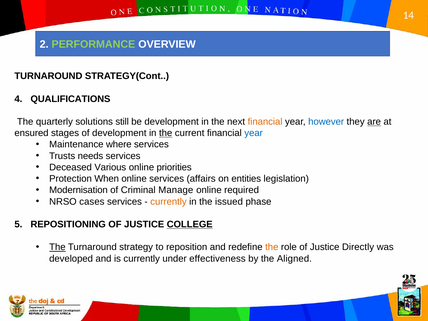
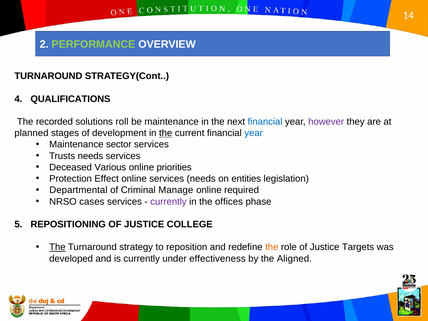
quarterly: quarterly -> recorded (54, 122)
still: still -> roll (122, 122)
be development: development -> maintenance (172, 122)
financial colour: orange -> blue (265, 122)
however colour: blue -> purple (326, 122)
are underline: present -> none (374, 122)
ensured: ensured -> planned (31, 133)
where: where -> sector (119, 145)
When: When -> Effect (107, 179)
services affairs: affairs -> needs (201, 179)
Modernisation: Modernisation -> Departmental (78, 190)
currently colour: orange -> purple (168, 202)
issued: issued -> offices (229, 202)
COLLEGE underline: present -> none (190, 224)
Directly: Directly -> Targets (358, 247)
